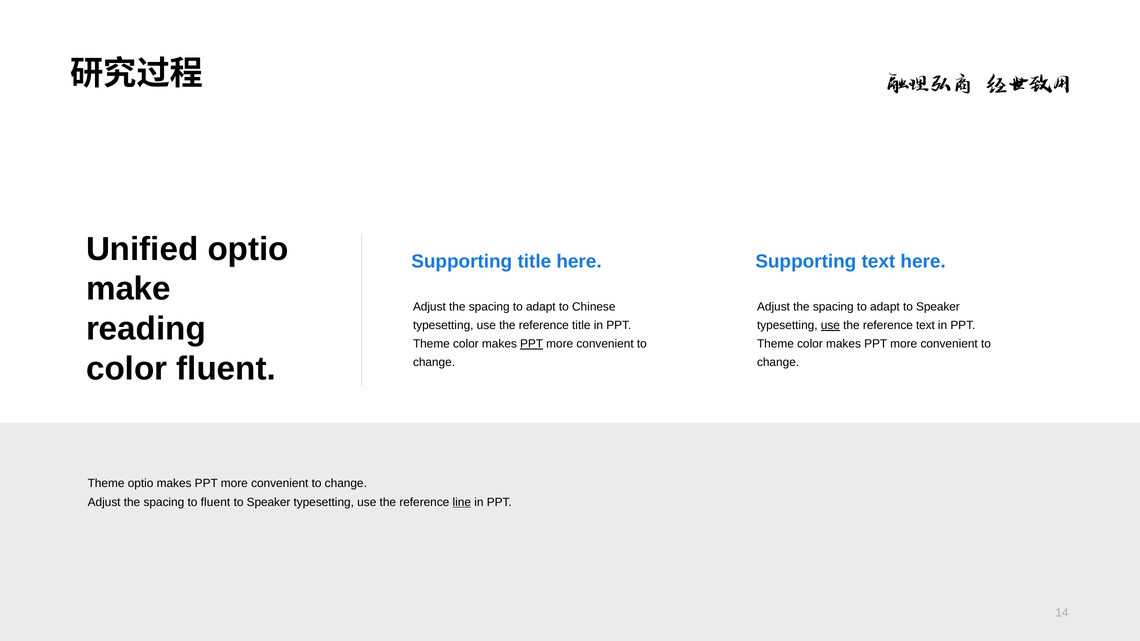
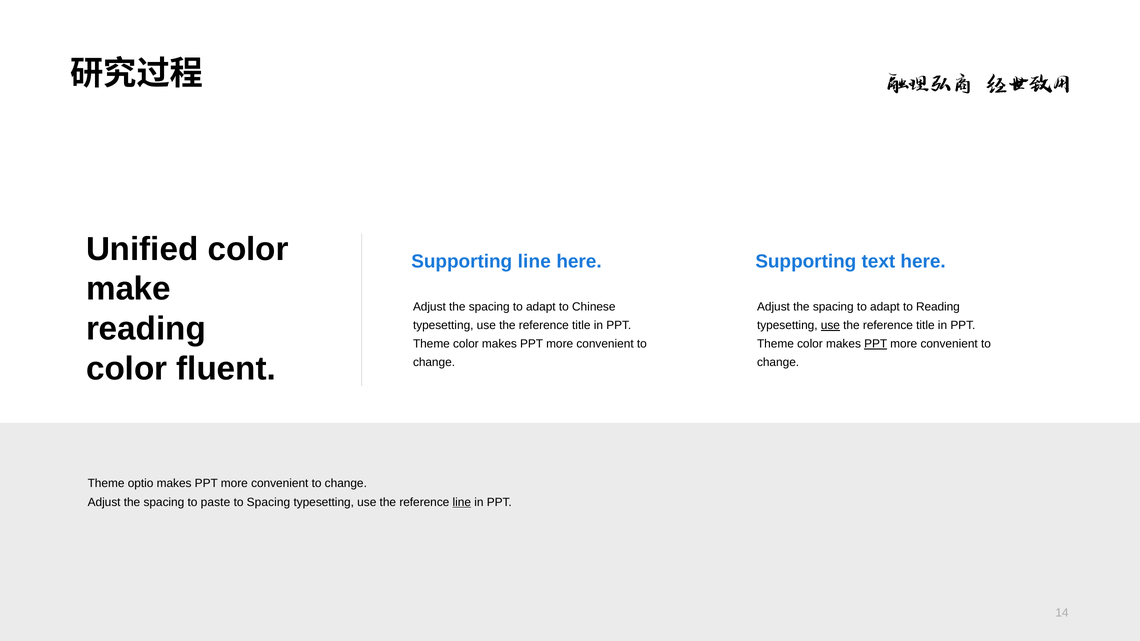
Unified optio: optio -> color (248, 249)
Supporting title: title -> line (534, 262)
adapt to Speaker: Speaker -> Reading (938, 307)
text: text -> title (925, 325)
PPT underline: present -> none (532, 344)
PPT underline: none -> present (876, 344)
to fluent: fluent -> paste (215, 502)
Speaker: Speaker -> Spacing (268, 502)
